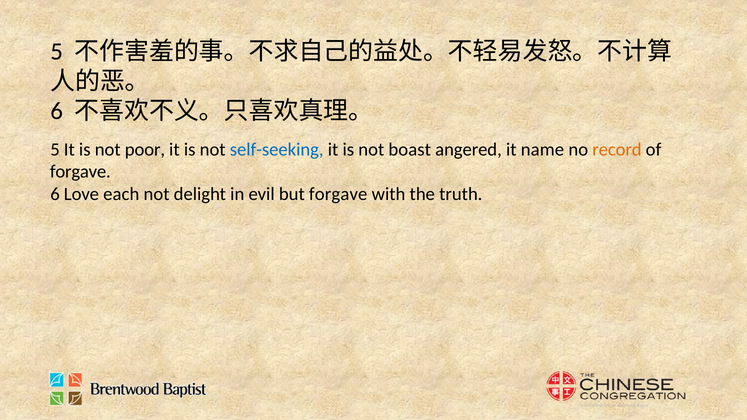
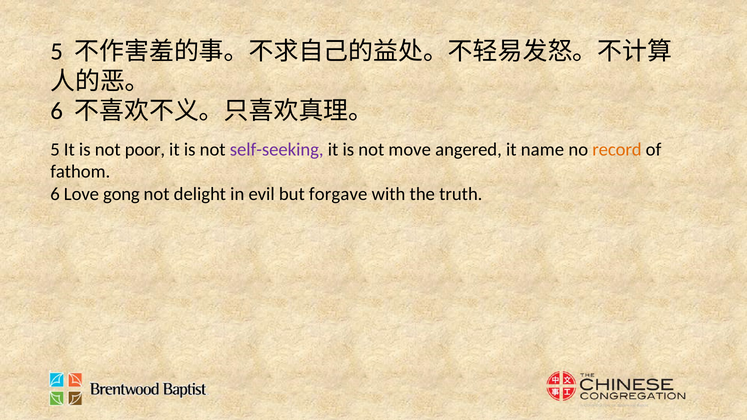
self-seeking colour: blue -> purple (277, 149)
boast: boast -> move (410, 149)
forgave: forgave -> fathom (80, 172)
each: each -> gong (121, 194)
